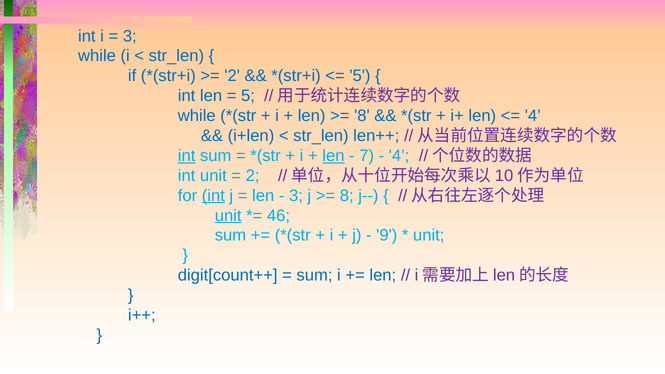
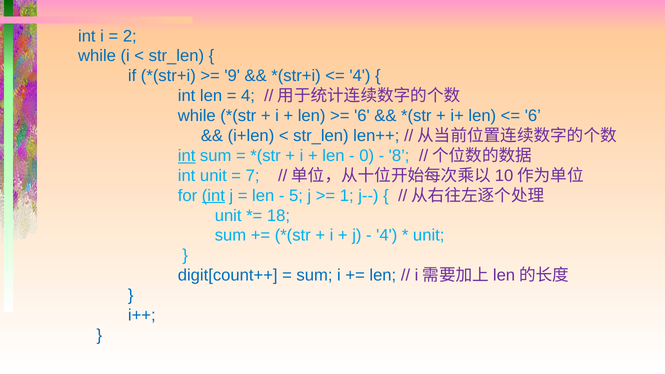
3: 3 -> 2 (130, 36)
2: 2 -> 9 (232, 76)
5: 5 -> 4 (360, 76)
5: 5 -> 4 (248, 96)
8: 8 -> 6 (362, 116)
4: 4 -> 6 (533, 116)
len underline: present -> none (333, 156)
7: 7 -> 0 (367, 156)
4: 4 -> 8 (399, 156)
2: 2 -> 7 (253, 176)
3: 3 -> 5 (296, 196)
8: 8 -> 1 (347, 196)
unit underline: present -> none (228, 216)
46: 46 -> 18 (278, 216)
9: 9 -> 4 (387, 236)
